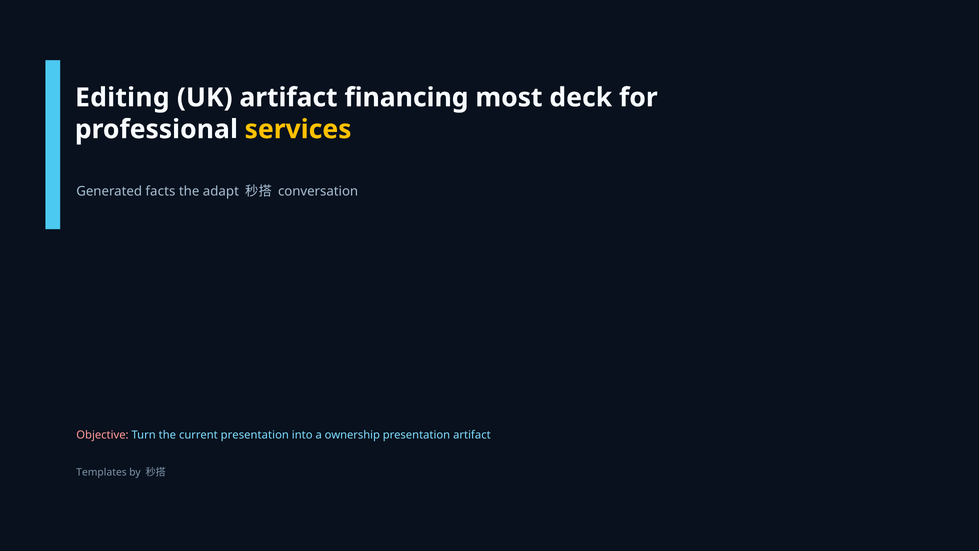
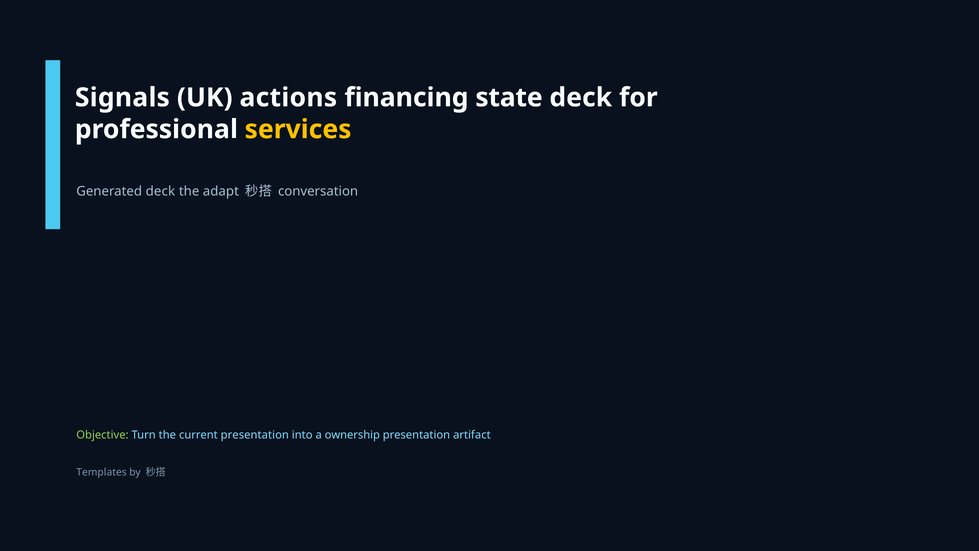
Editing: Editing -> Signals (122, 98)
UK artifact: artifact -> actions (288, 98)
most: most -> state (509, 98)
Generated facts: facts -> deck (160, 191)
Objective colour: pink -> light green (102, 435)
